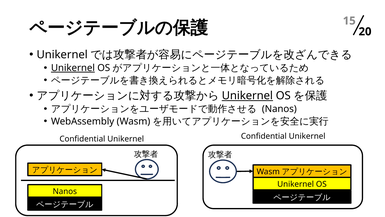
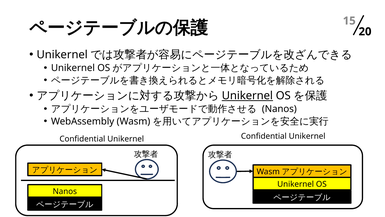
Unikernel underline: present -> none (73, 68)
